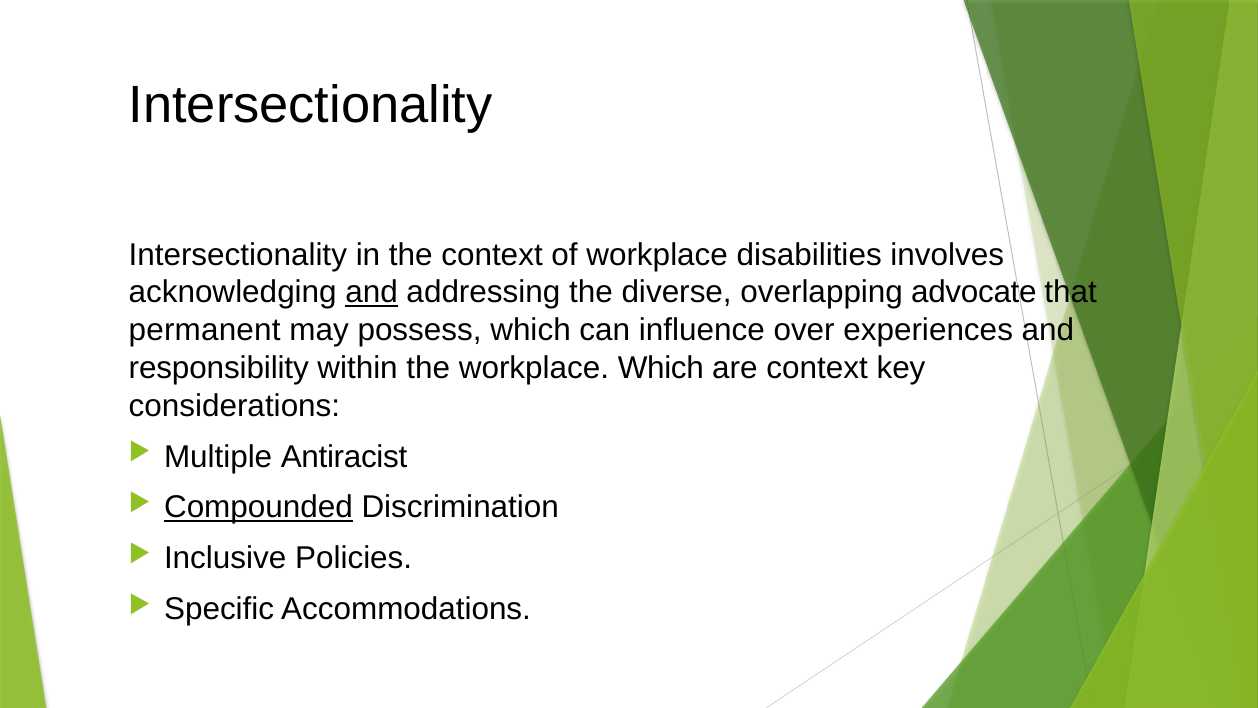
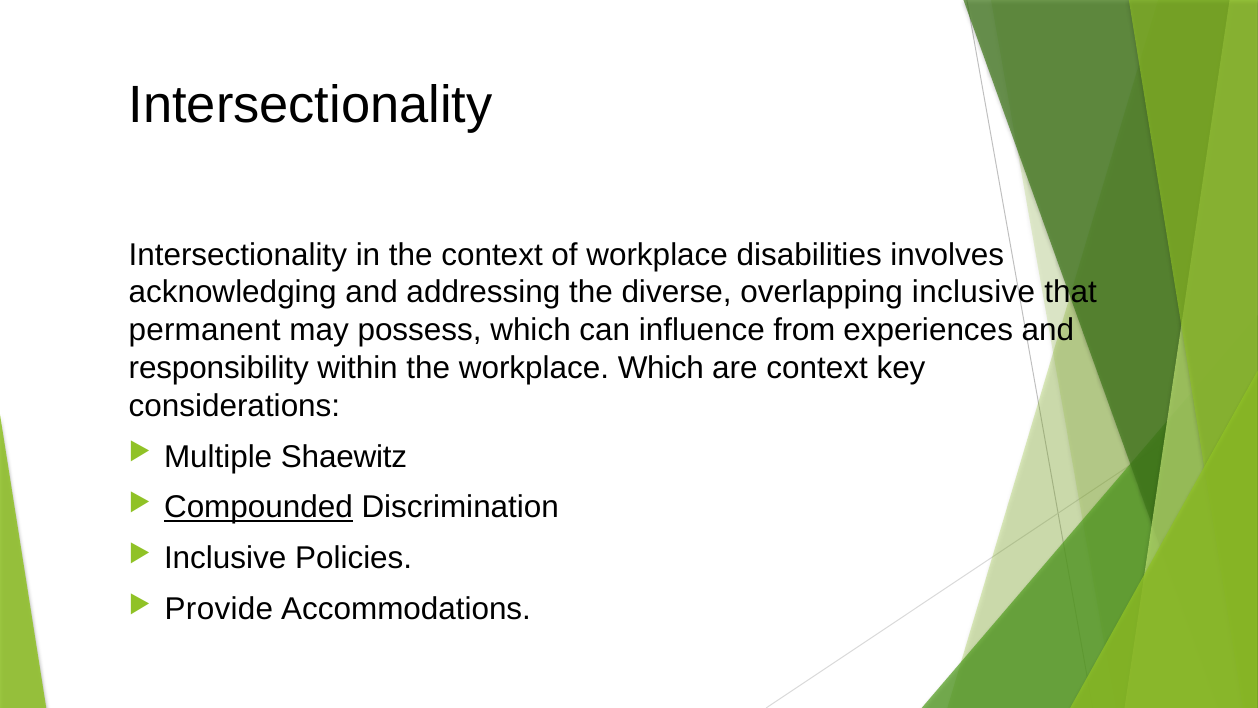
and underline: present -> none (372, 292)
overlapping advocate: advocate -> inclusive (974, 292)
over: over -> from (804, 330)
Antiracist: Antiracist -> Shaewitz (344, 456)
Specific: Specific -> Provide (219, 609)
